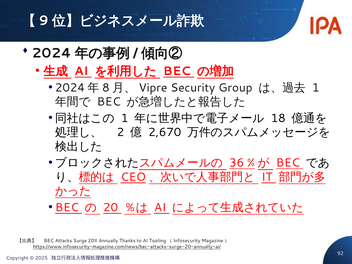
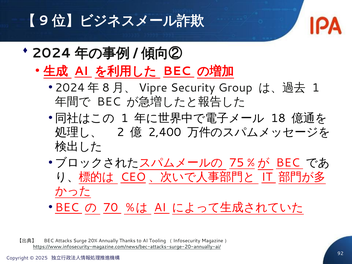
2,670: 2,670 -> 2,400 (165, 132)
36: 36 -> 75 (237, 163)
20: 20 -> 70 (111, 207)
